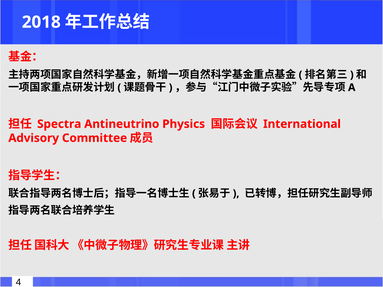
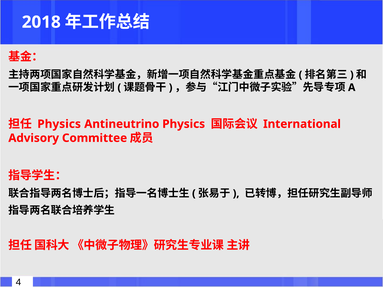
Spectra: Spectra -> Physics (59, 124)
